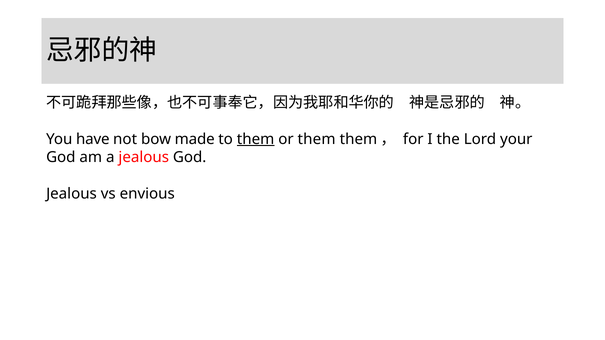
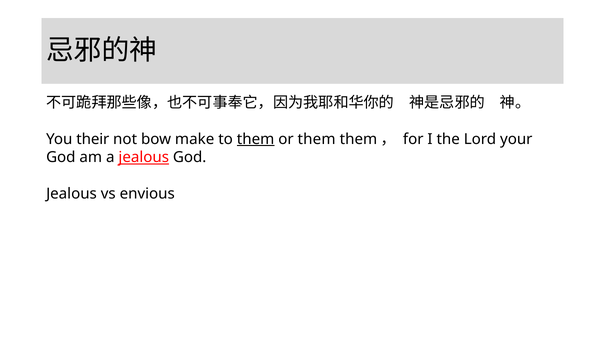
have: have -> their (93, 139)
made: made -> make (195, 139)
jealous underline: none -> present (144, 157)
